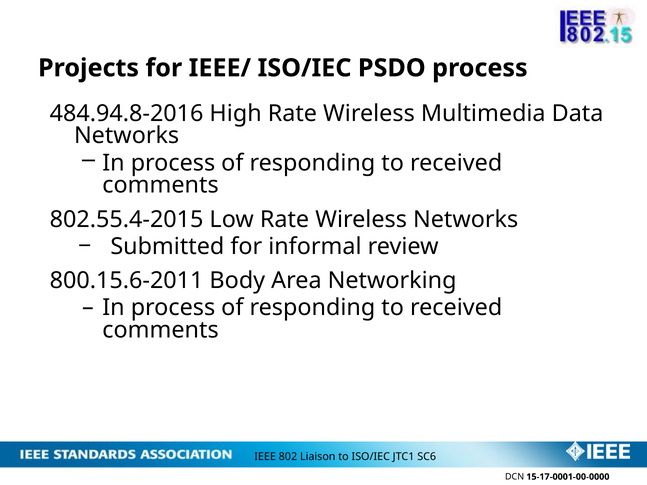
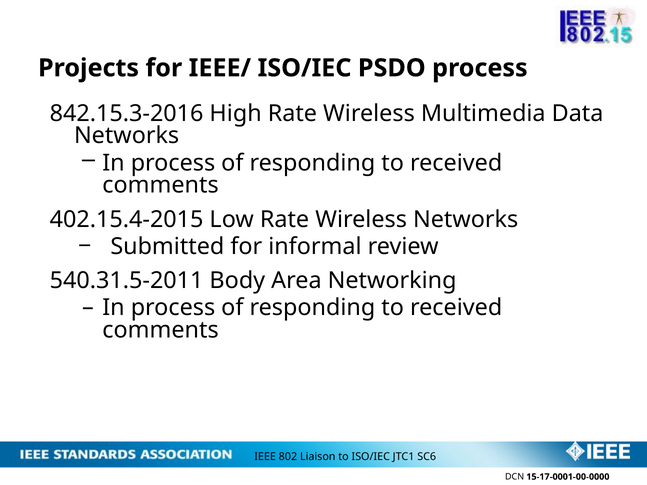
484.94.8-2016: 484.94.8-2016 -> 842.15.3-2016 (127, 113)
802.55.4-2015: 802.55.4-2015 -> 402.15.4-2015 (127, 219)
800.15.6-2011: 800.15.6-2011 -> 540.31.5-2011 (127, 281)
